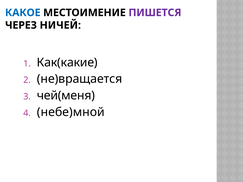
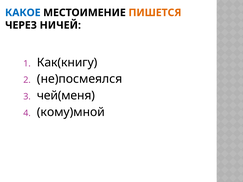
ПИШЕТСЯ colour: purple -> orange (155, 13)
Как(какие: Как(какие -> Как(книгу (67, 62)
не)вращается: не)вращается -> не)посмеялся (80, 79)
небе)мной: небе)мной -> кому)мной (71, 112)
